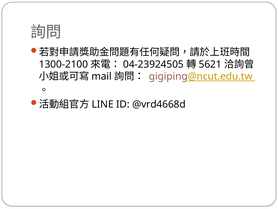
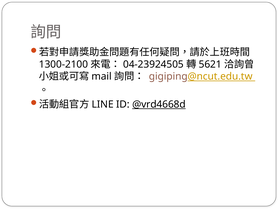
@vrd4668d underline: none -> present (159, 104)
